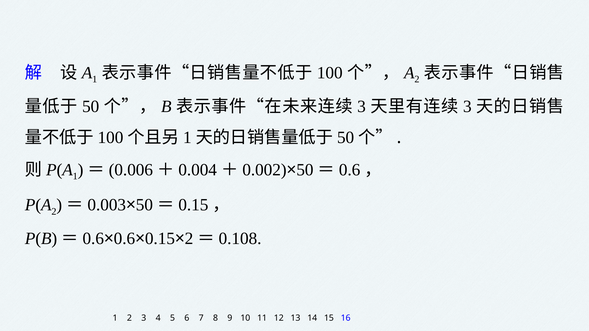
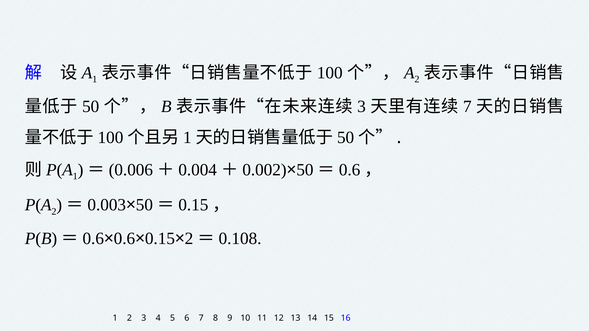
3: 3 -> 7 (467, 107)
